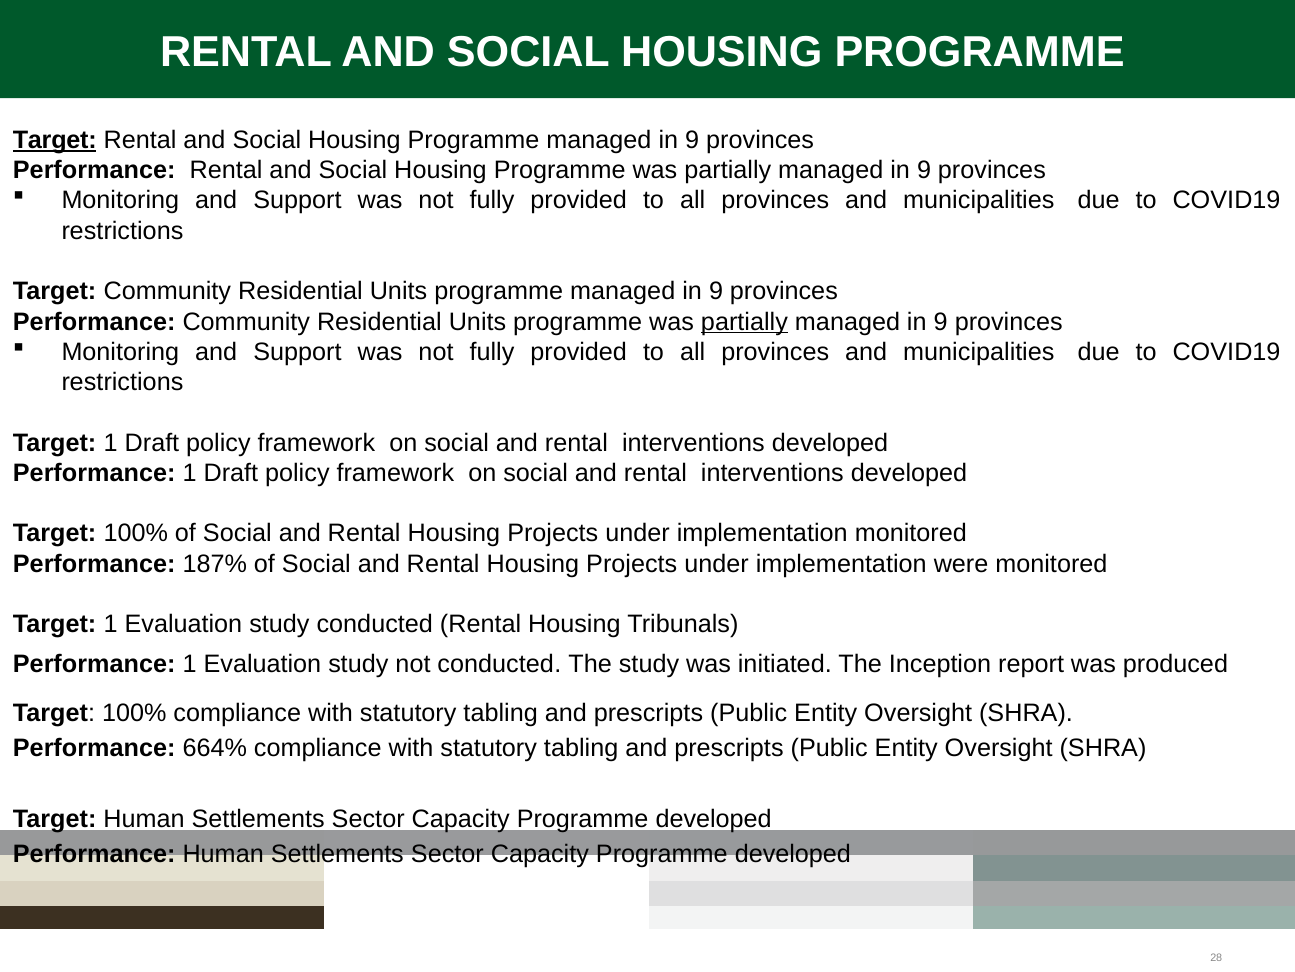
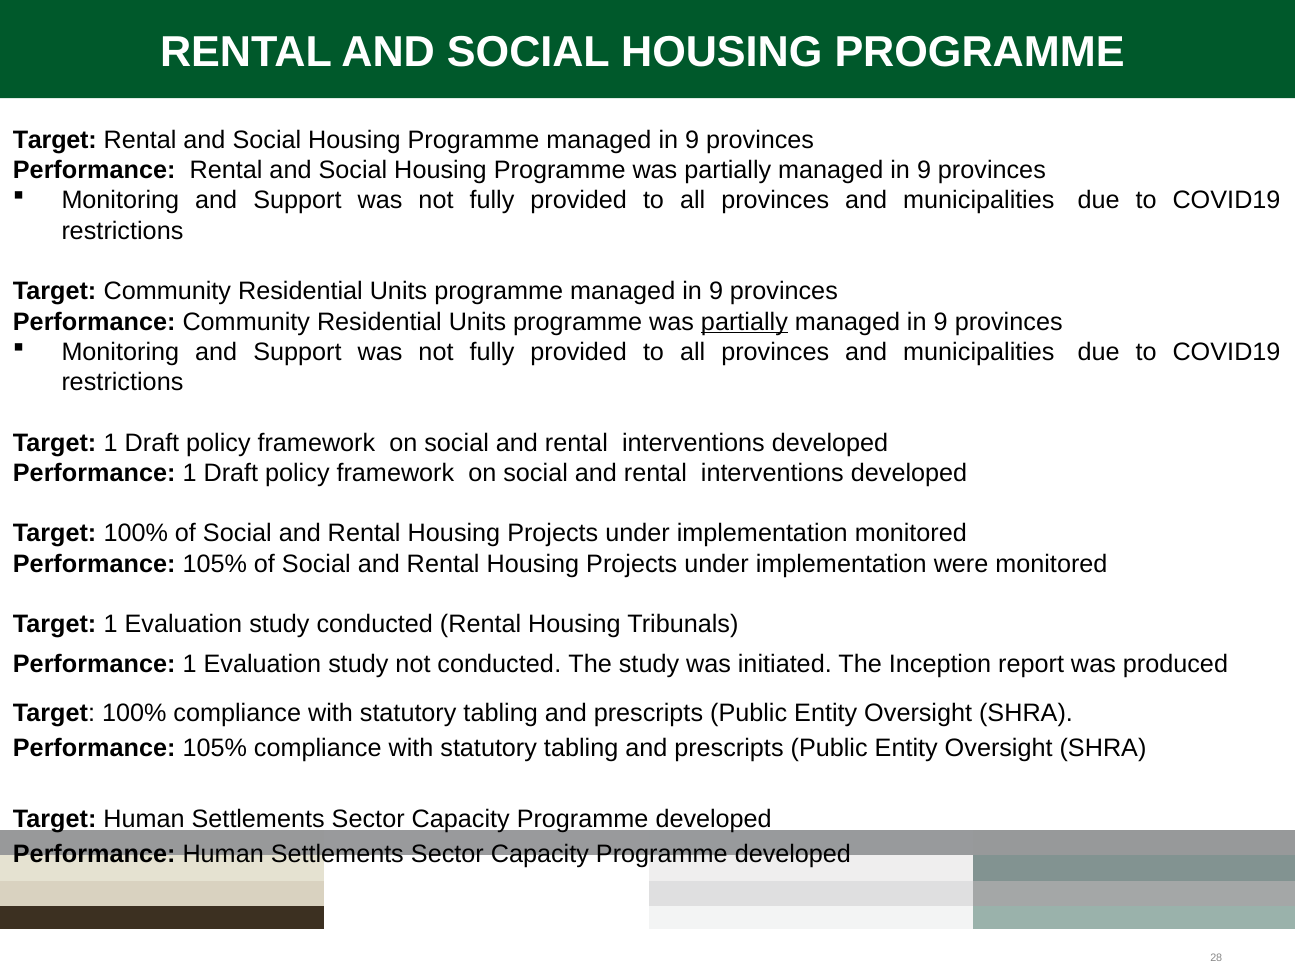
Target underline: present -> none (55, 140)
187%: 187% -> 105% (215, 563)
664%: 664% -> 105% (215, 748)
